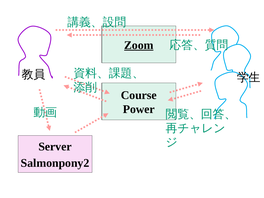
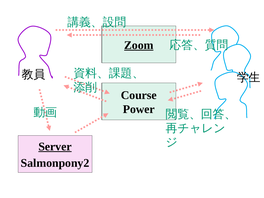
Server underline: none -> present (55, 147)
